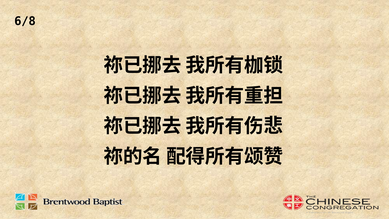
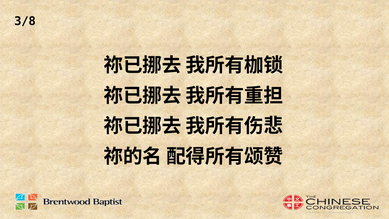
6/8: 6/8 -> 3/8 (25, 21)
